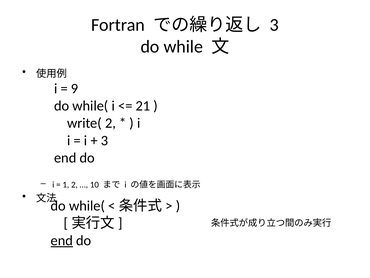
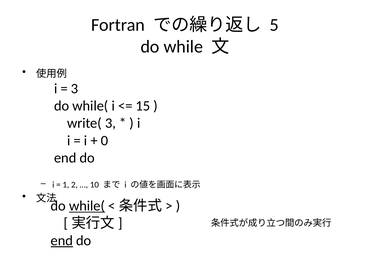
3: 3 -> 5 (274, 25)
9: 9 -> 3 (75, 88)
21: 21 -> 15 (143, 106)
write( 2: 2 -> 3 (110, 123)
3: 3 -> 0 (105, 140)
while( underline: none -> present (87, 206)
